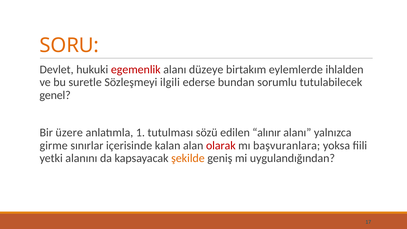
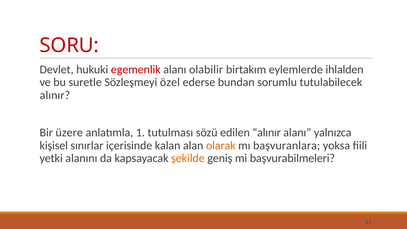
SORU colour: orange -> red (69, 46)
düzeye: düzeye -> olabilir (206, 70)
ilgili: ilgili -> özel (170, 82)
genel: genel -> alınır (55, 95)
girme: girme -> kişisel (54, 145)
olarak colour: red -> orange (221, 145)
uygulandığından: uygulandığından -> başvurabilmeleri (292, 158)
